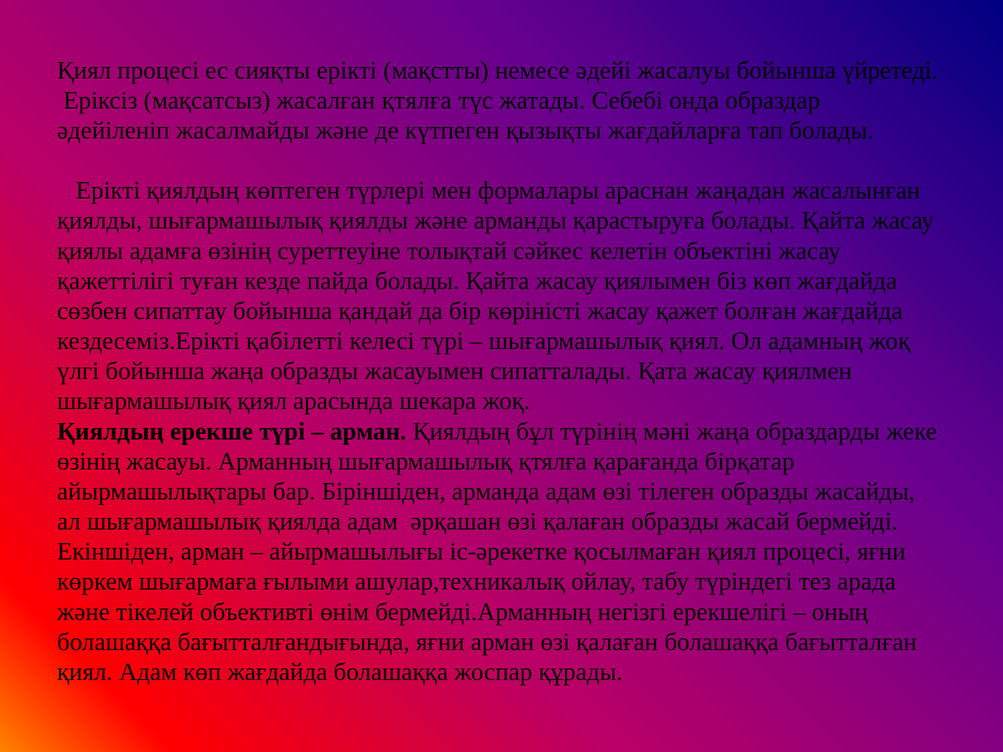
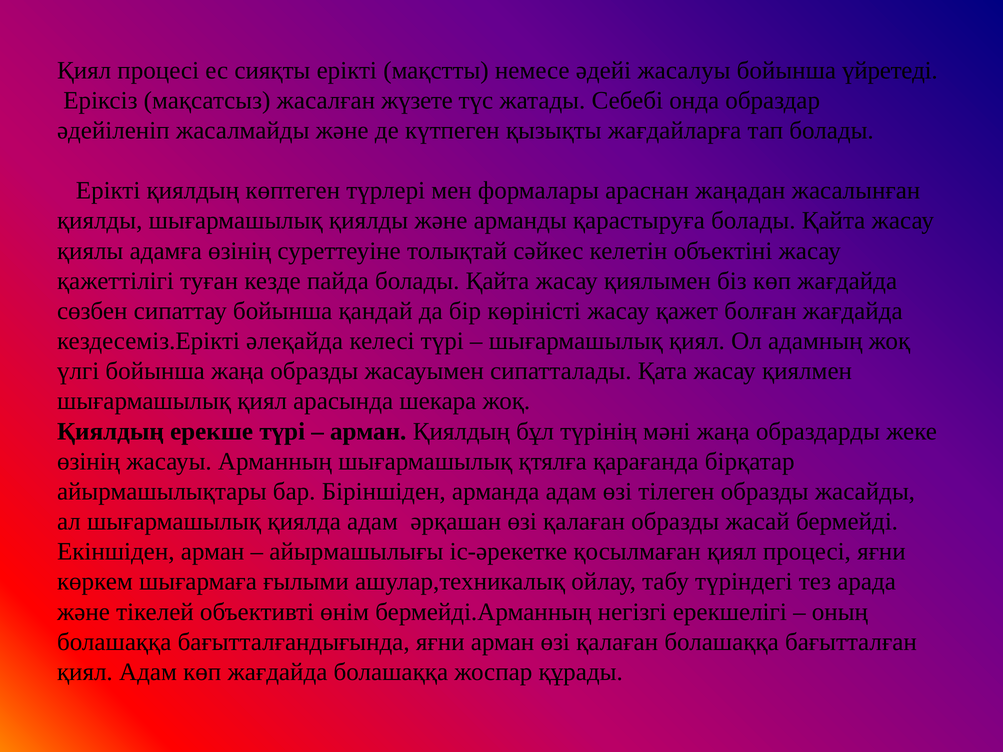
жасалған қтялға: қтялға -> жүзете (417, 100)
қабілетті: қабілетті -> әлеқайда (295, 341)
